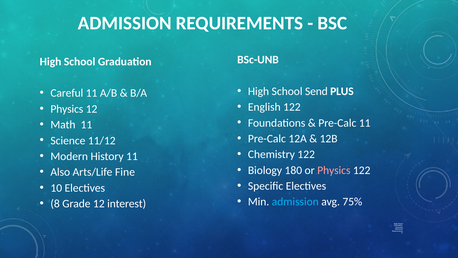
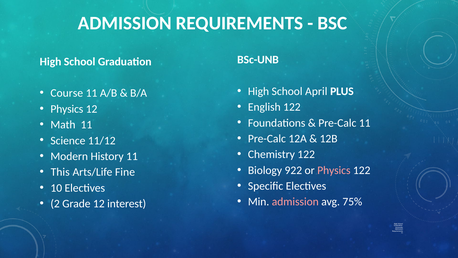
Send: Send -> April (316, 91)
Careful: Careful -> Course (67, 93)
180: 180 -> 922 (293, 170)
Also: Also -> This (60, 172)
admission colour: light blue -> pink (295, 202)
8: 8 -> 2 (55, 203)
